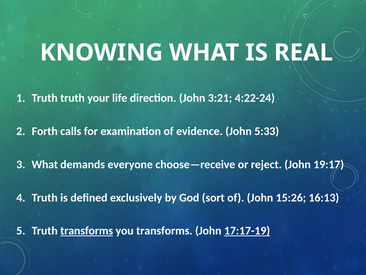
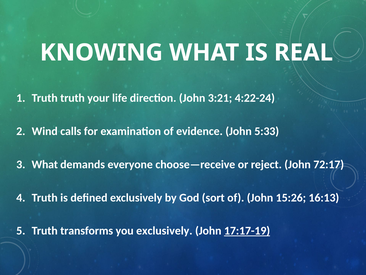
Forth: Forth -> Wind (45, 131)
19:17: 19:17 -> 72:17 (329, 164)
transforms underline: present -> none (87, 230)
you transforms: transforms -> exclusively (164, 230)
